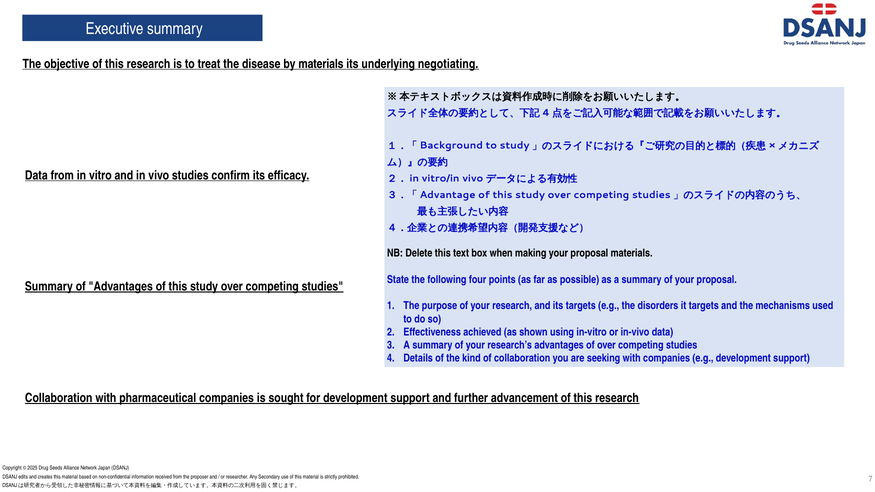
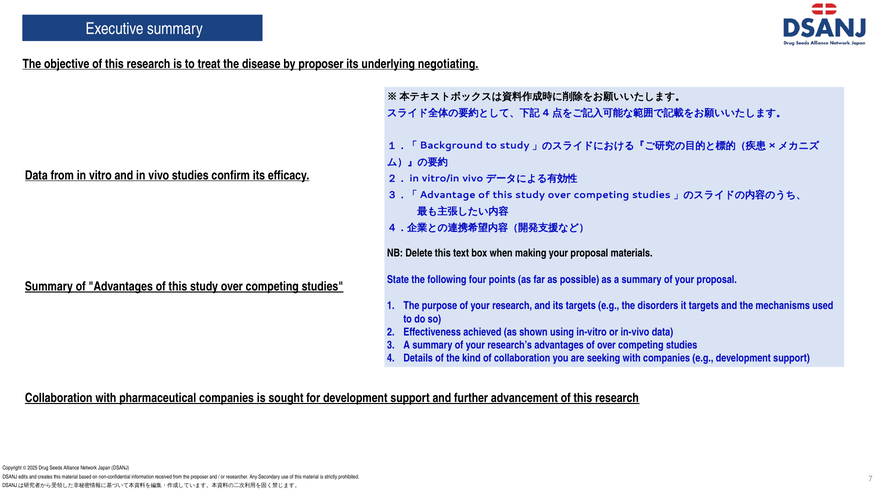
by materials: materials -> proposer (321, 64)
